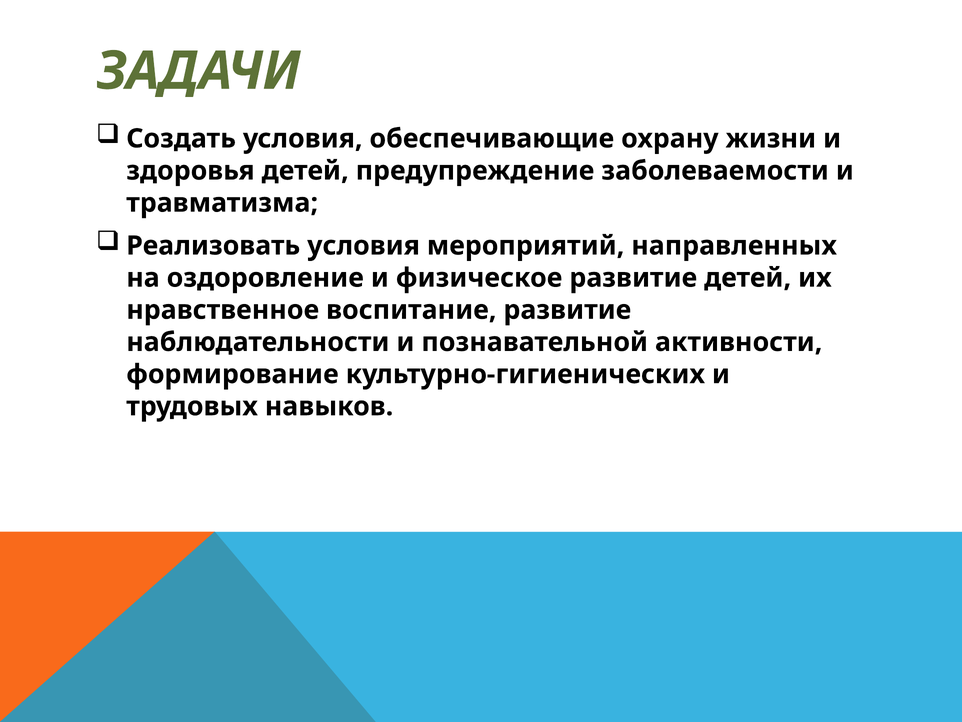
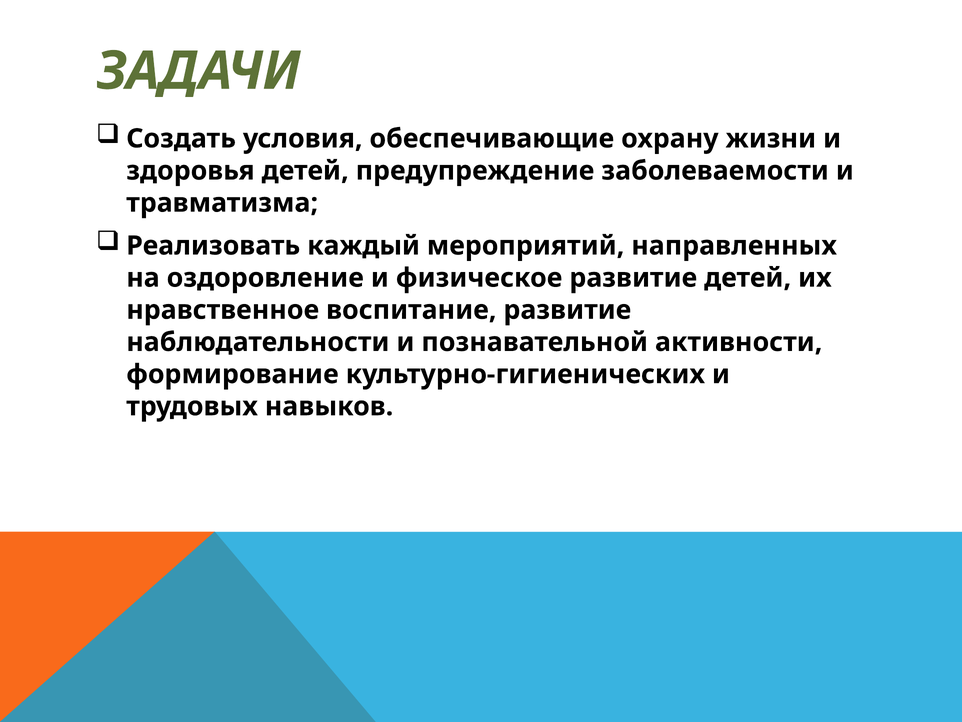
Реализовать условия: условия -> каждый (364, 246)
